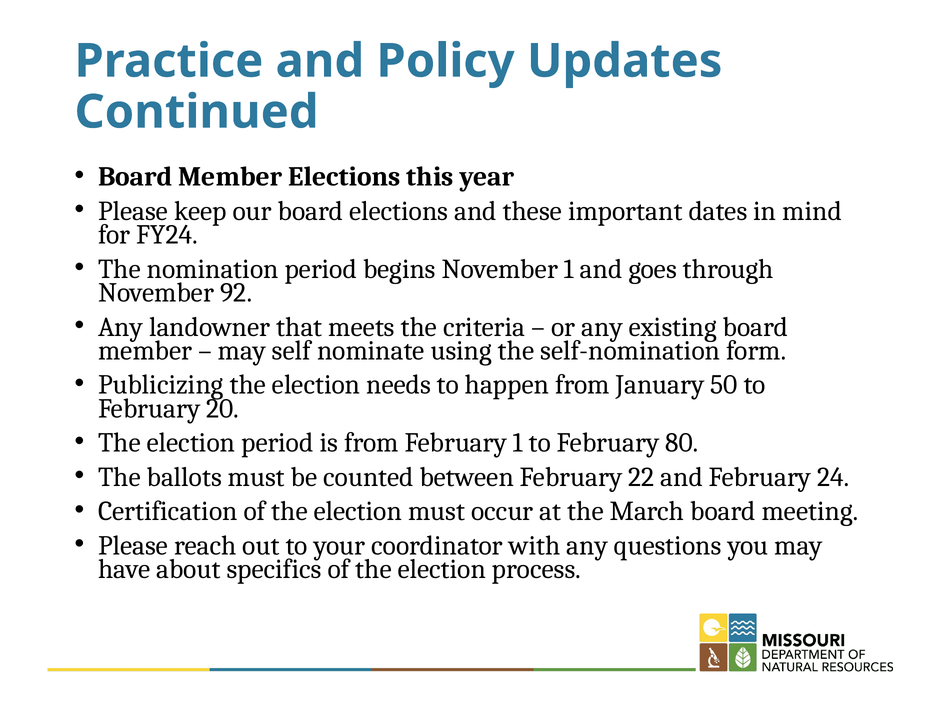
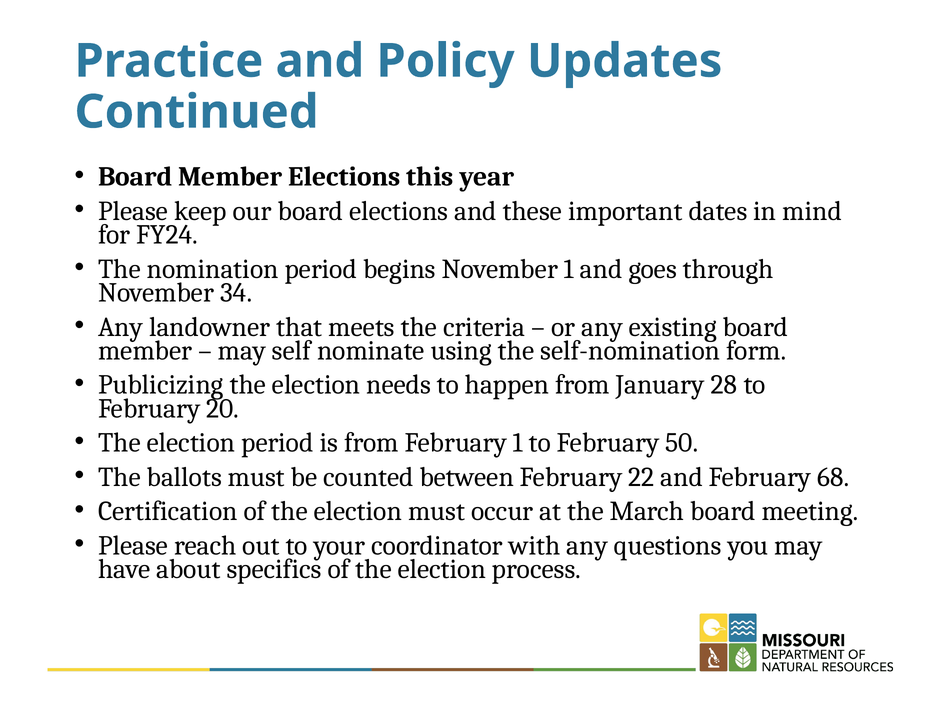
92: 92 -> 34 (236, 293)
50: 50 -> 28 (724, 385)
80: 80 -> 50 (682, 443)
24: 24 -> 68 (833, 477)
